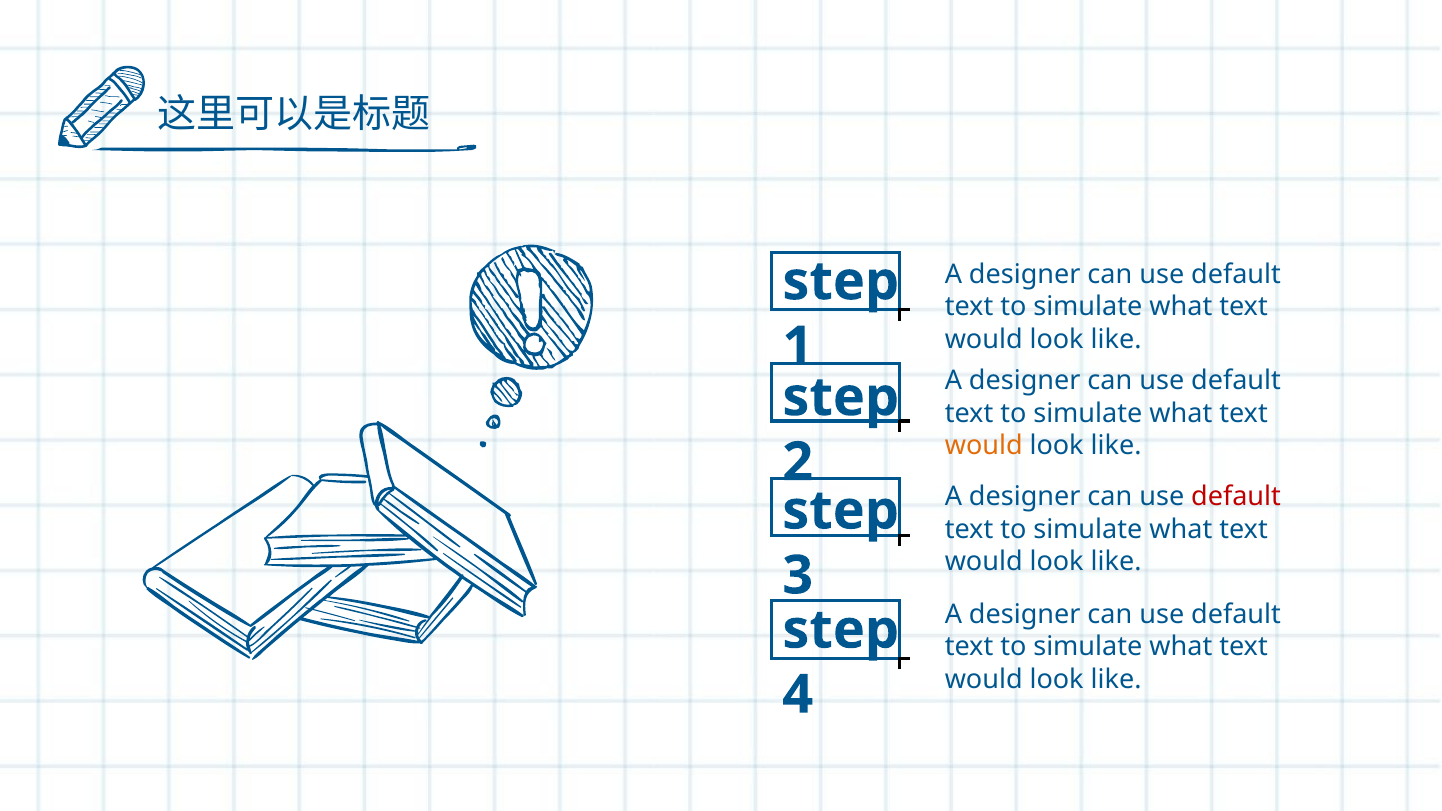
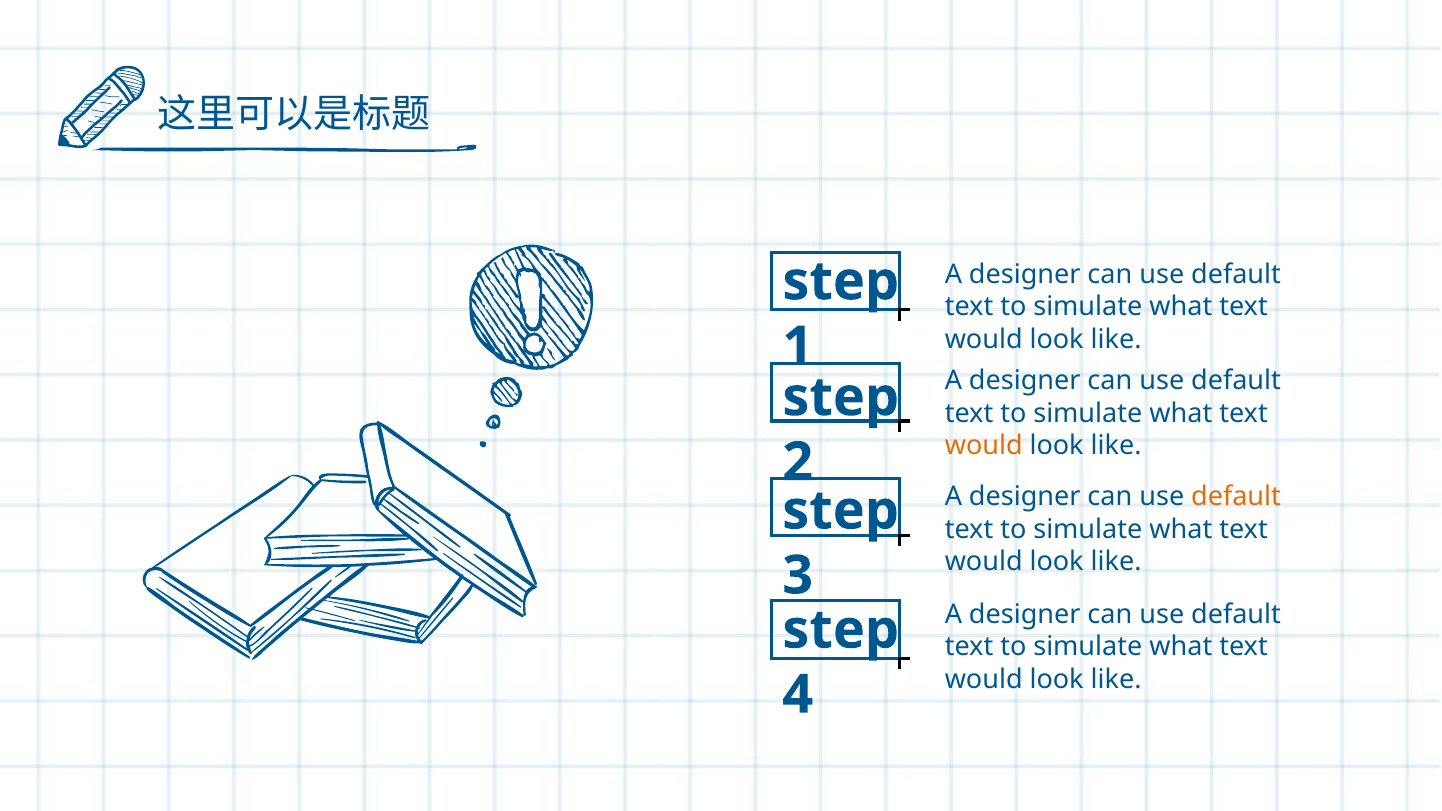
default colour: red -> orange (1236, 497)
